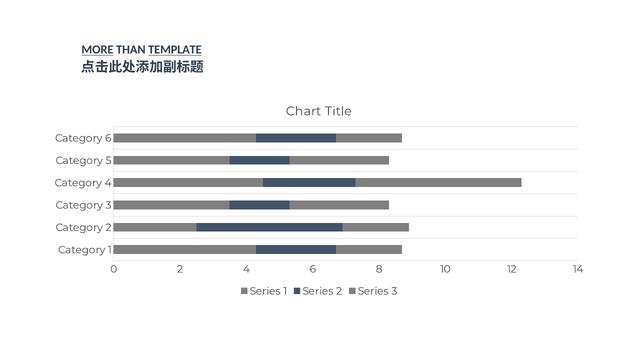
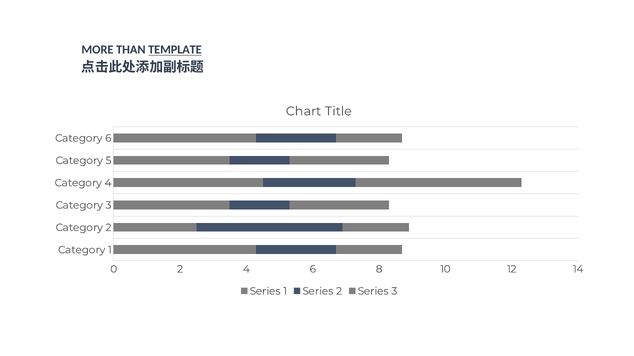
MORE underline: present -> none (97, 50)
